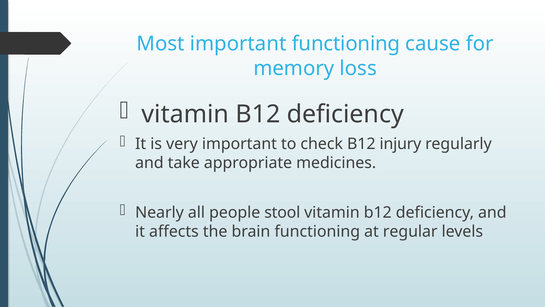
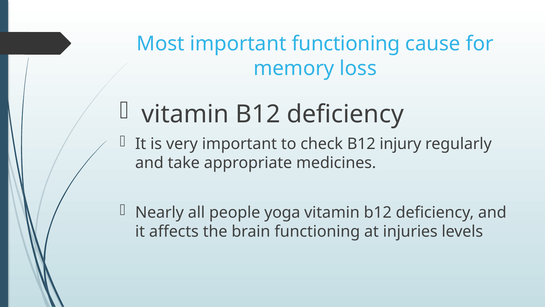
stool: stool -> yoga (282, 212)
regular: regular -> injuries (410, 231)
